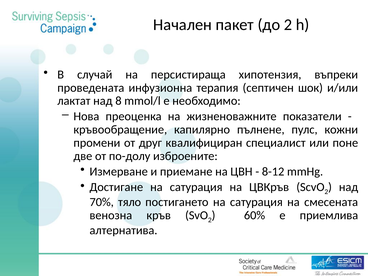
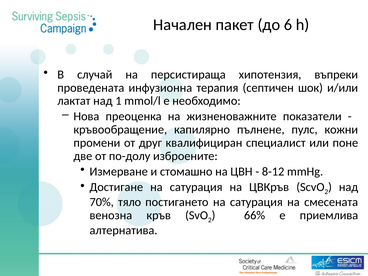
до 2: 2 -> 6 (288, 25)
8: 8 -> 1 (118, 101)
приемане: приемане -> стомашно (186, 172)
60%: 60% -> 66% (255, 215)
